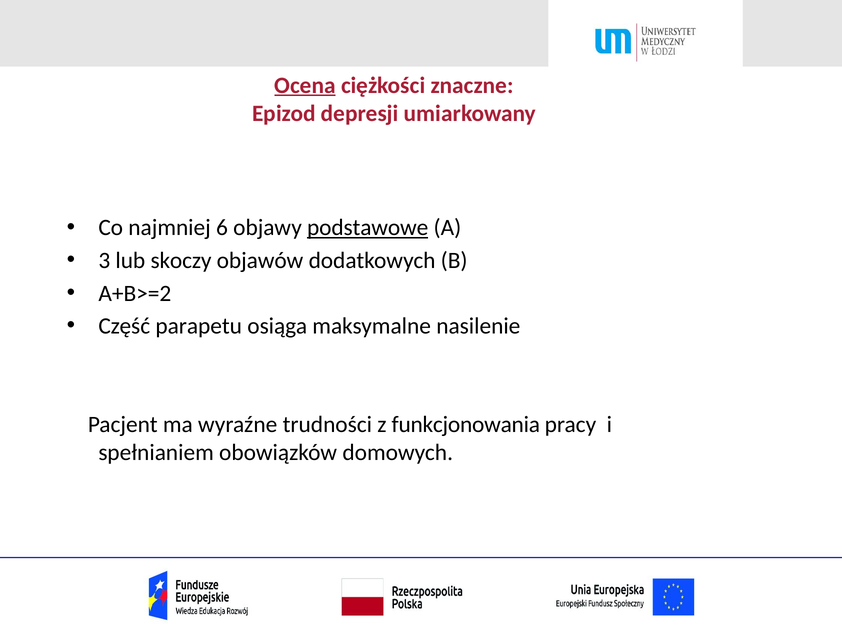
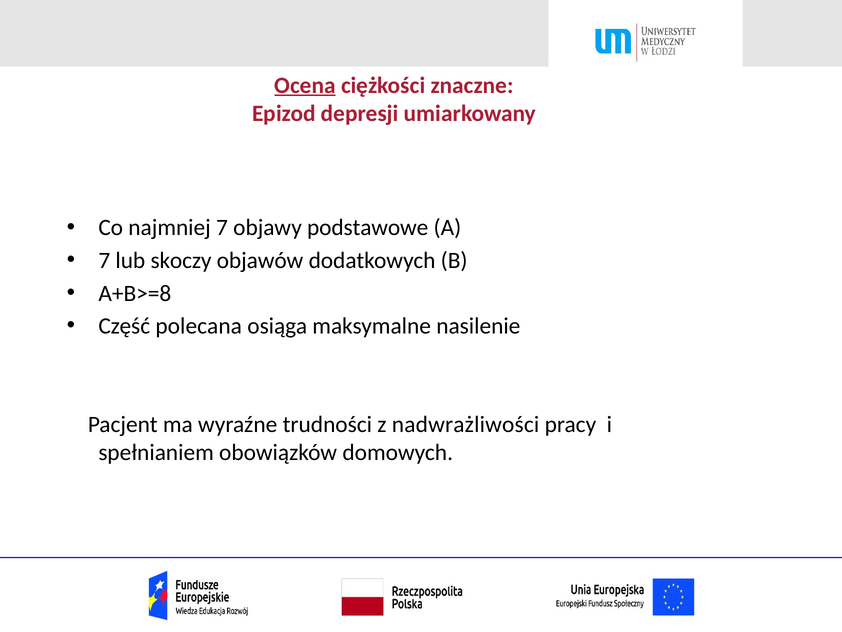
najmniej 6: 6 -> 7 (222, 228)
podstawowe underline: present -> none (368, 228)
3: 3 -> 7 (104, 260)
A+B>=2: A+B>=2 -> A+B>=8 (135, 293)
parapetu: parapetu -> polecana (199, 326)
funkcjonowania: funkcjonowania -> nadwrażliwości (466, 424)
